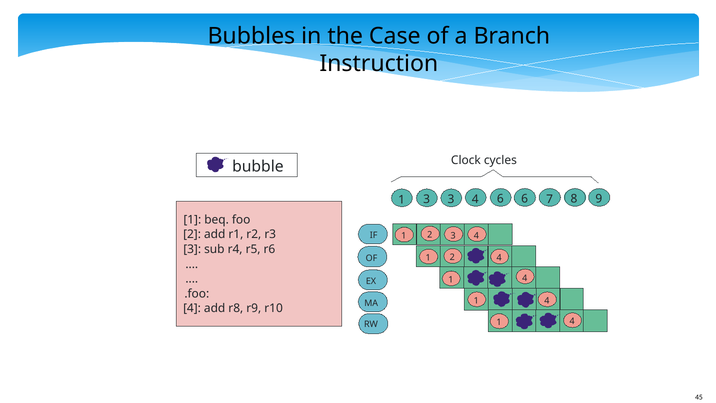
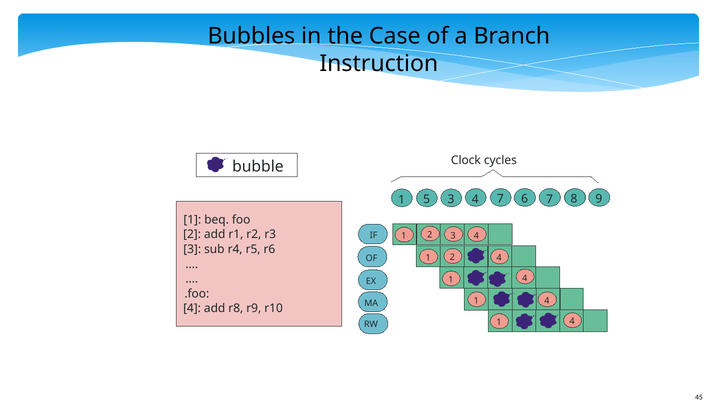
1 3: 3 -> 5 (427, 199)
4 6: 6 -> 7 (500, 199)
